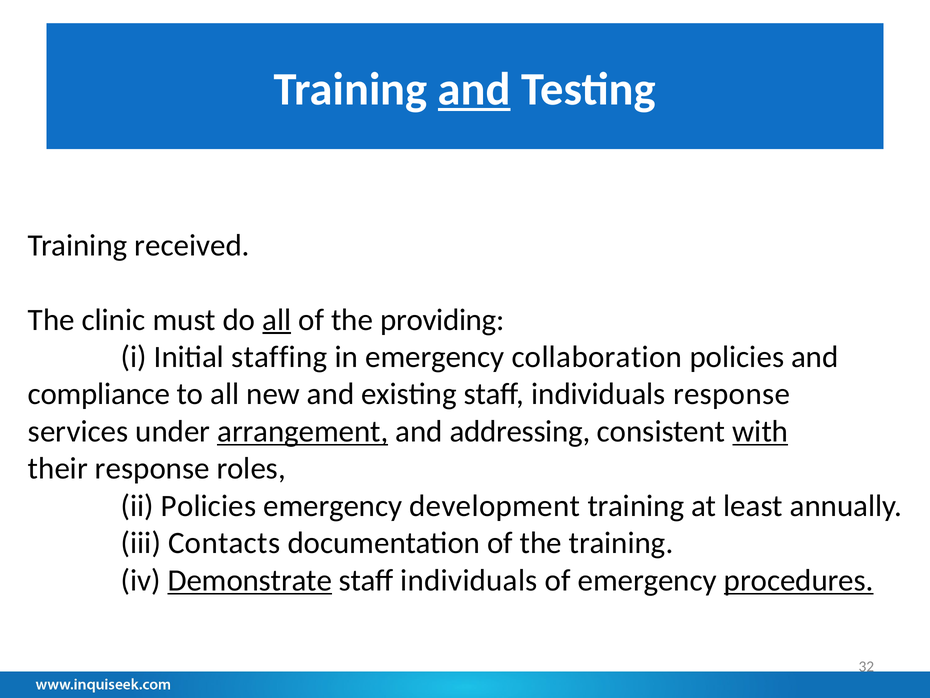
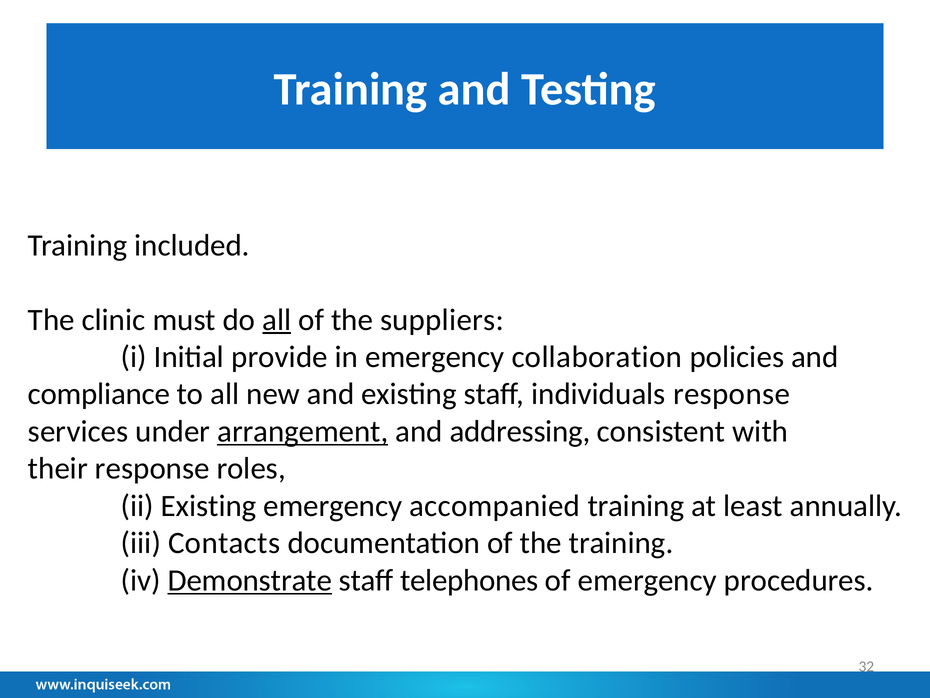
and underline: present -> none (474, 89)
received: received -> included (192, 245)
providing: providing -> suppliers (442, 320)
staffing: staffing -> provide (279, 357)
with underline: present -> none (760, 431)
ii Policies: Policies -> Existing (209, 506)
development: development -> accompanied (495, 506)
individuals: individuals -> telephones (469, 580)
procedures underline: present -> none (799, 580)
